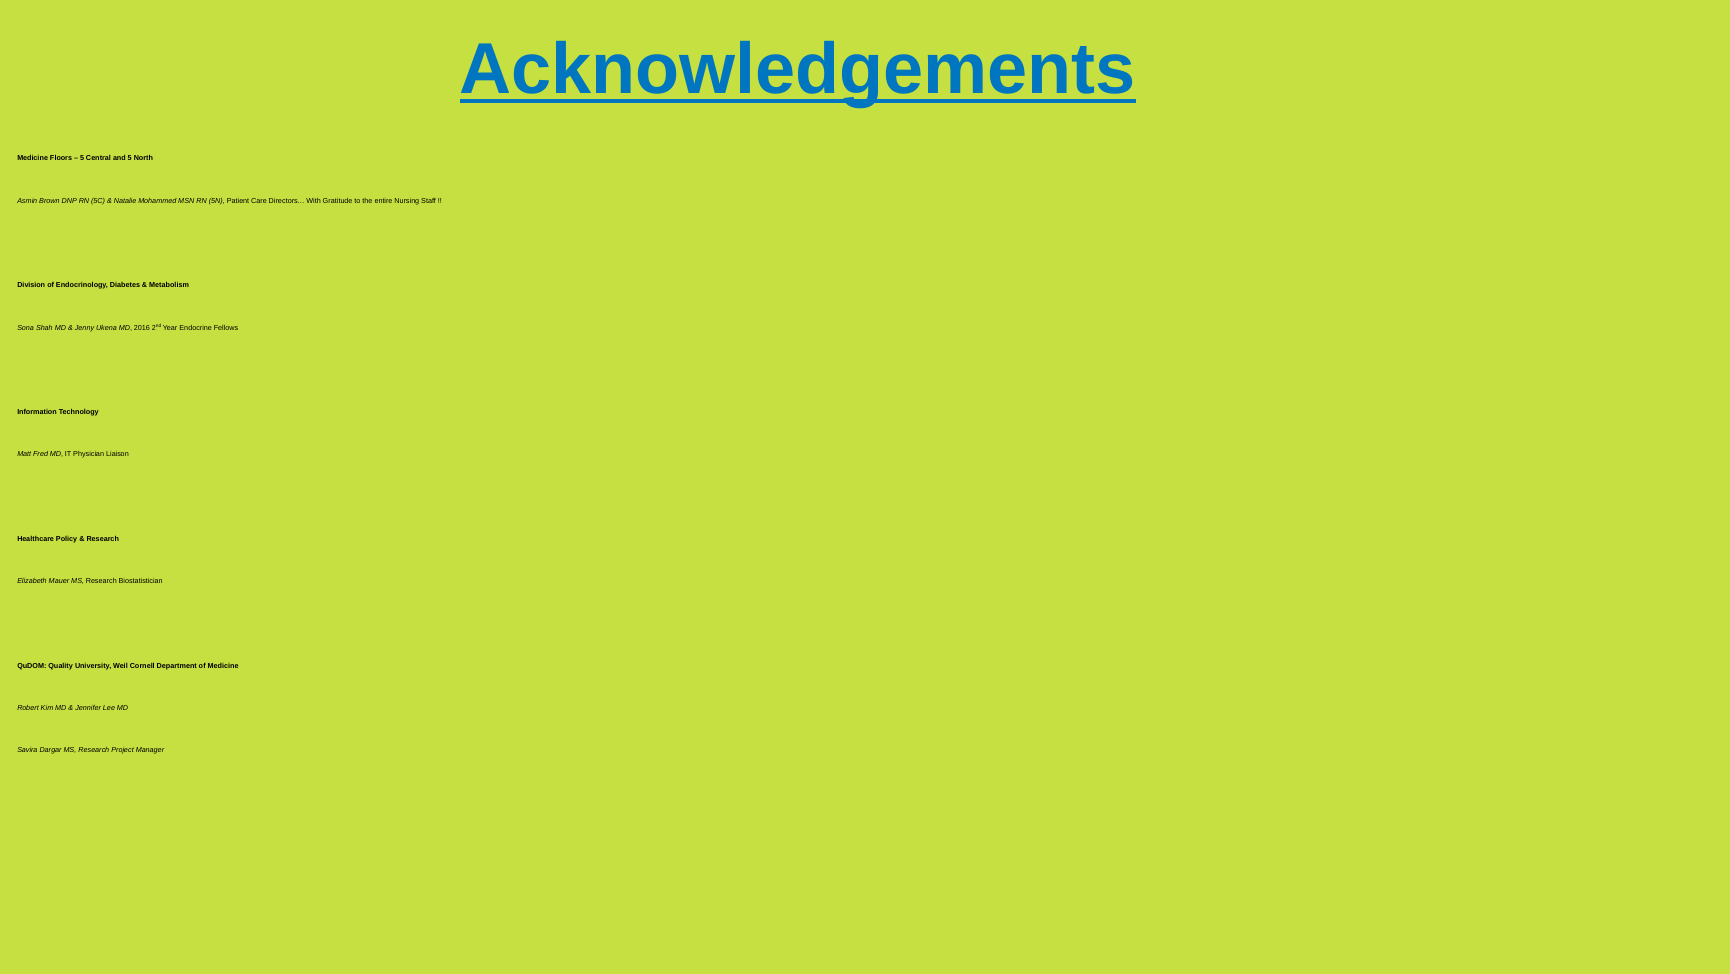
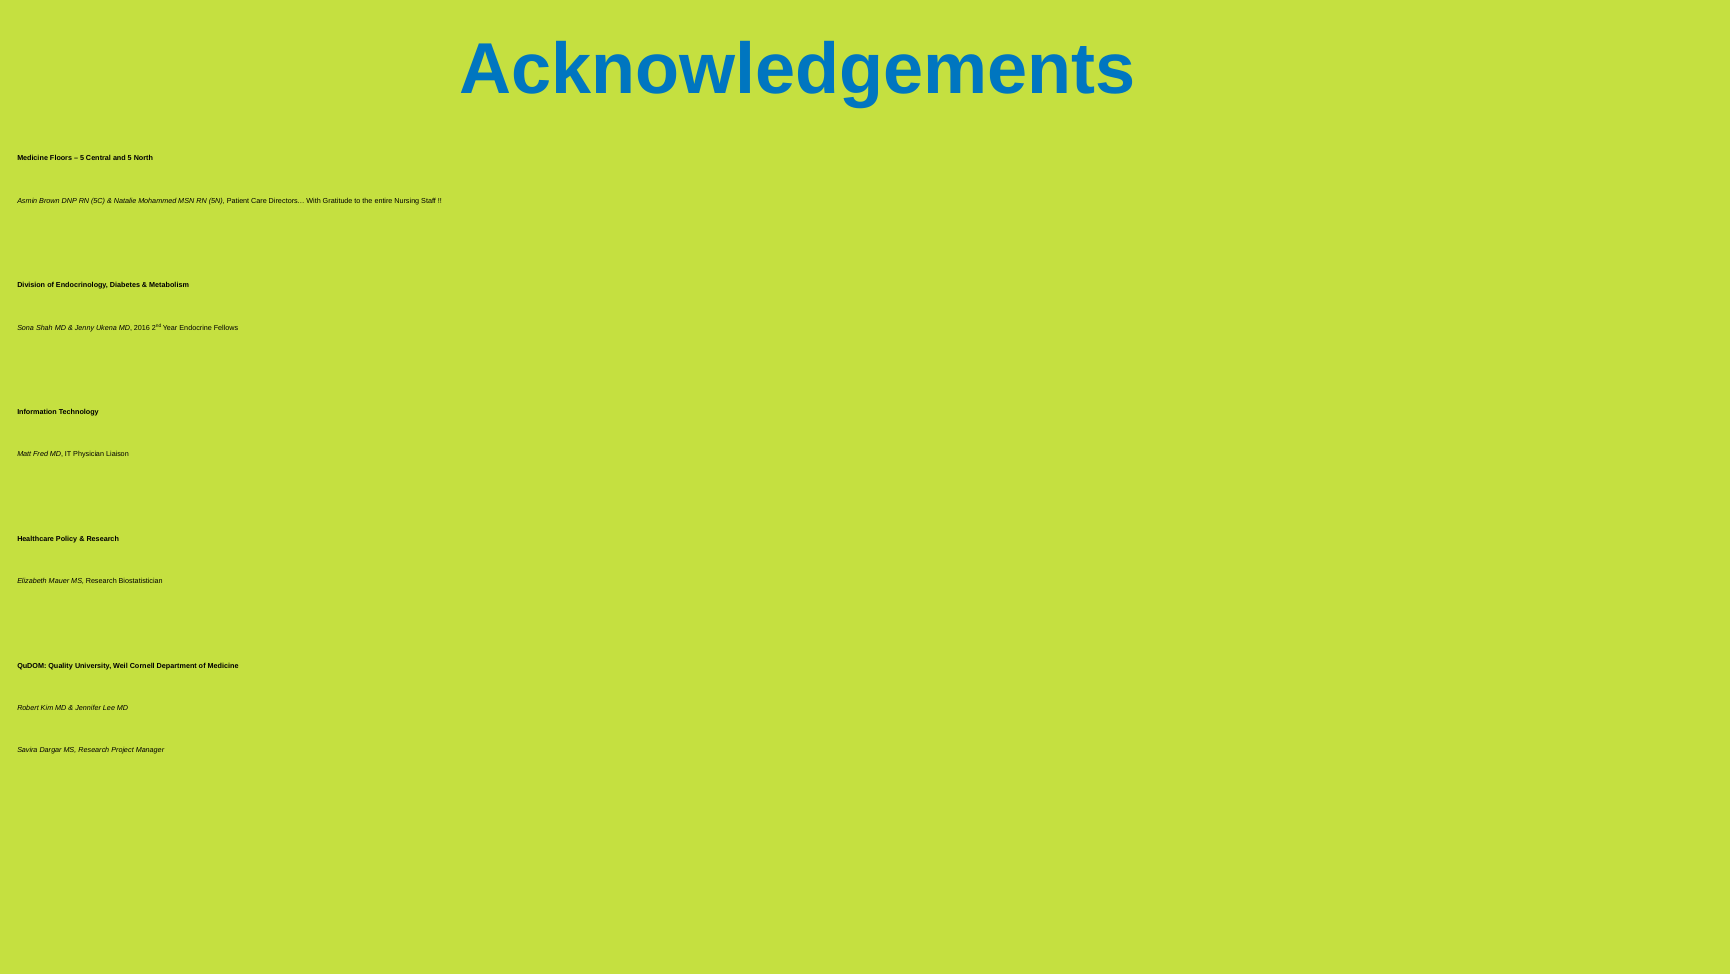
Acknowledgements underline: present -> none (798, 70)
